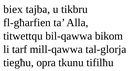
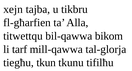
biex: biex -> xejn (13, 9)
opra: opra -> tkun (46, 63)
